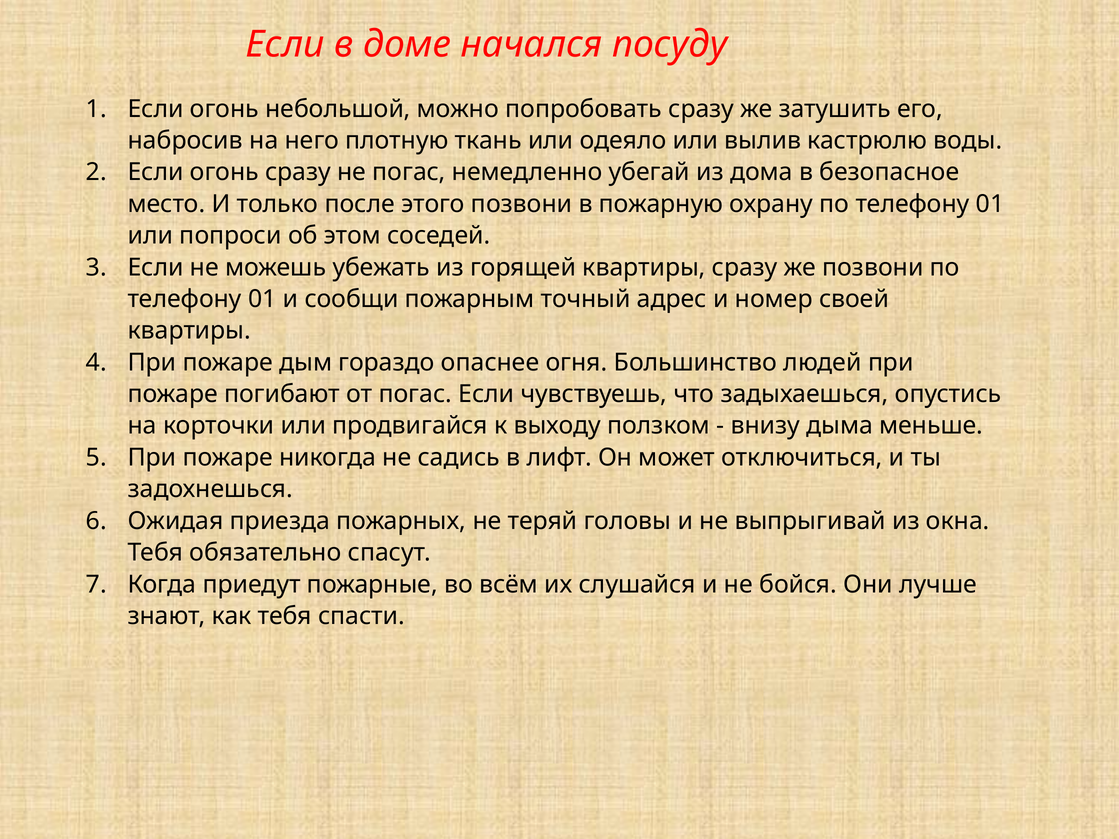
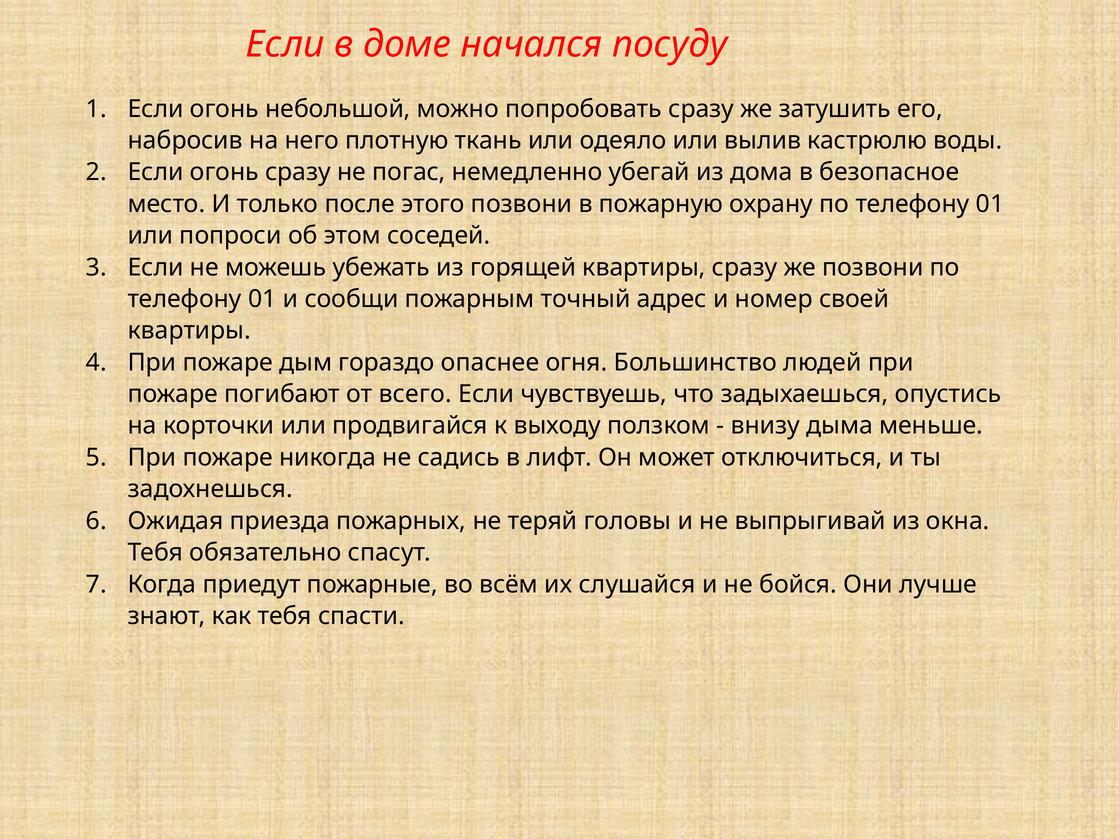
от погас: погас -> всего (415, 394)
